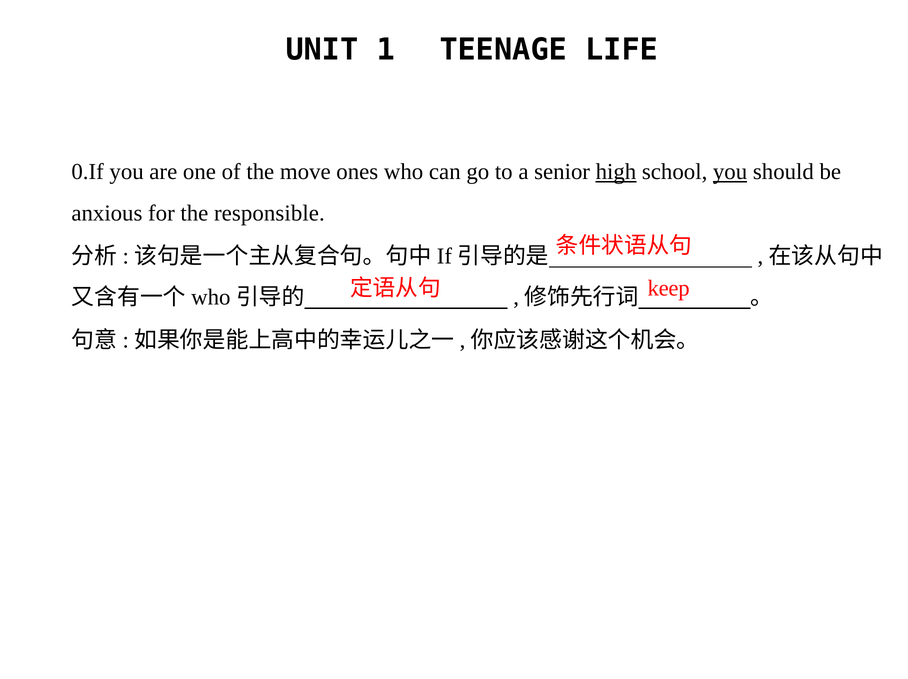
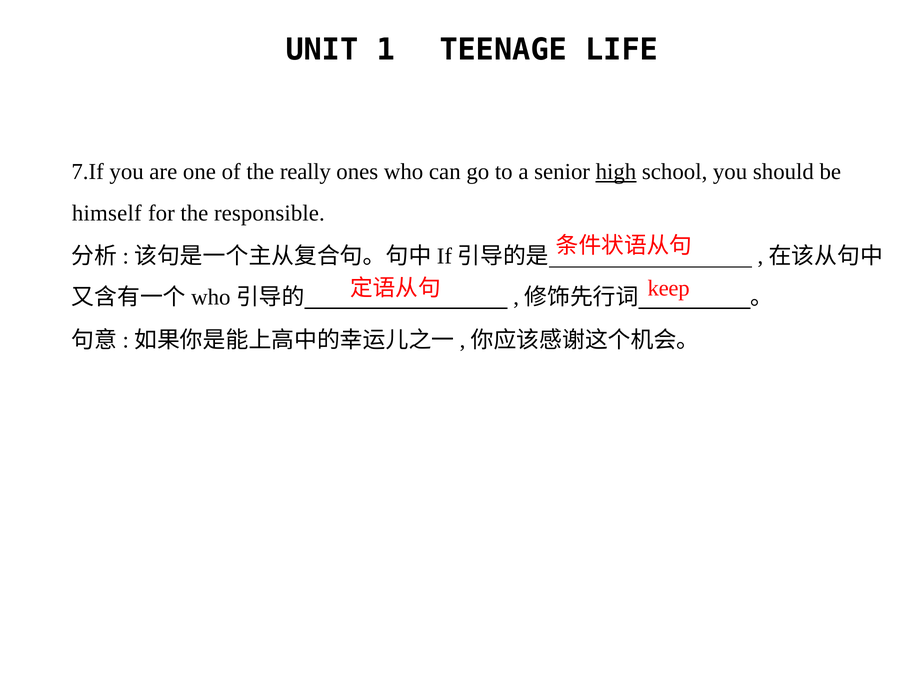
0.If: 0.If -> 7.If (88, 172)
move: move -> really (305, 172)
you underline: present -> none (730, 172)
anxious: anxious -> himself (107, 213)
